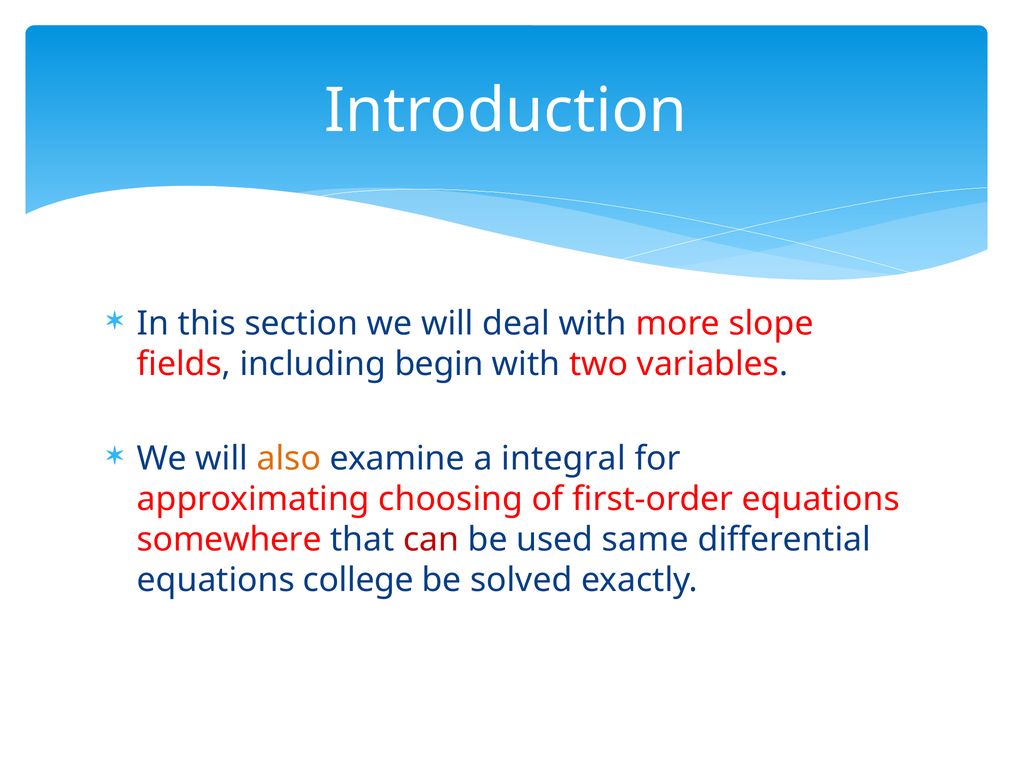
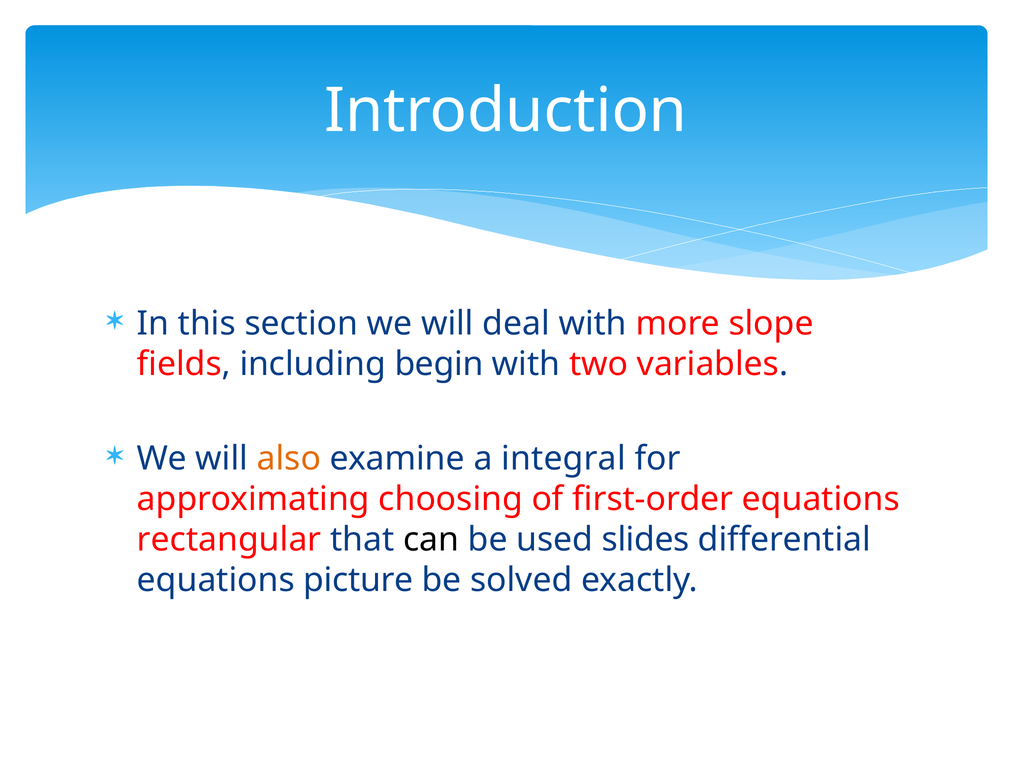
somewhere: somewhere -> rectangular (229, 540)
can colour: red -> black (431, 540)
same: same -> slides (646, 540)
college: college -> picture (358, 580)
